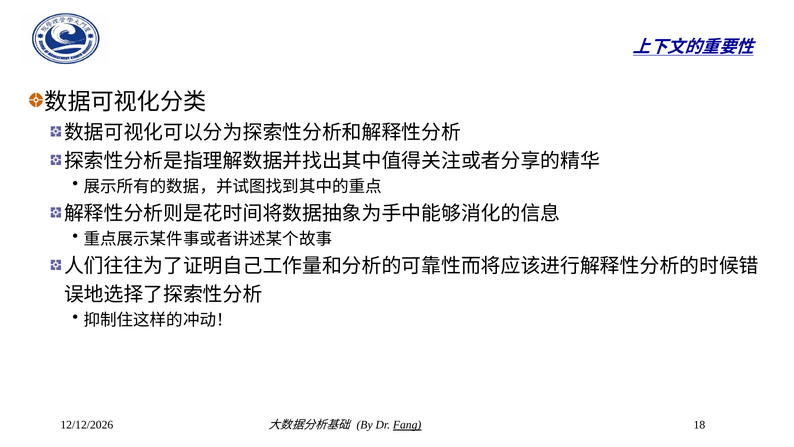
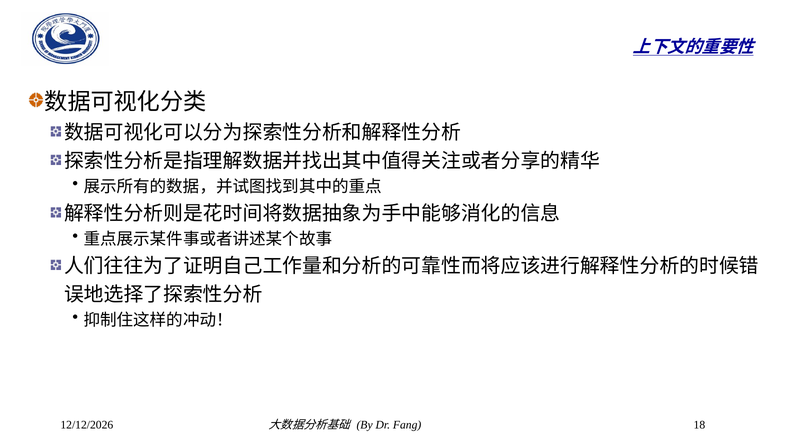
Fang underline: present -> none (407, 425)
